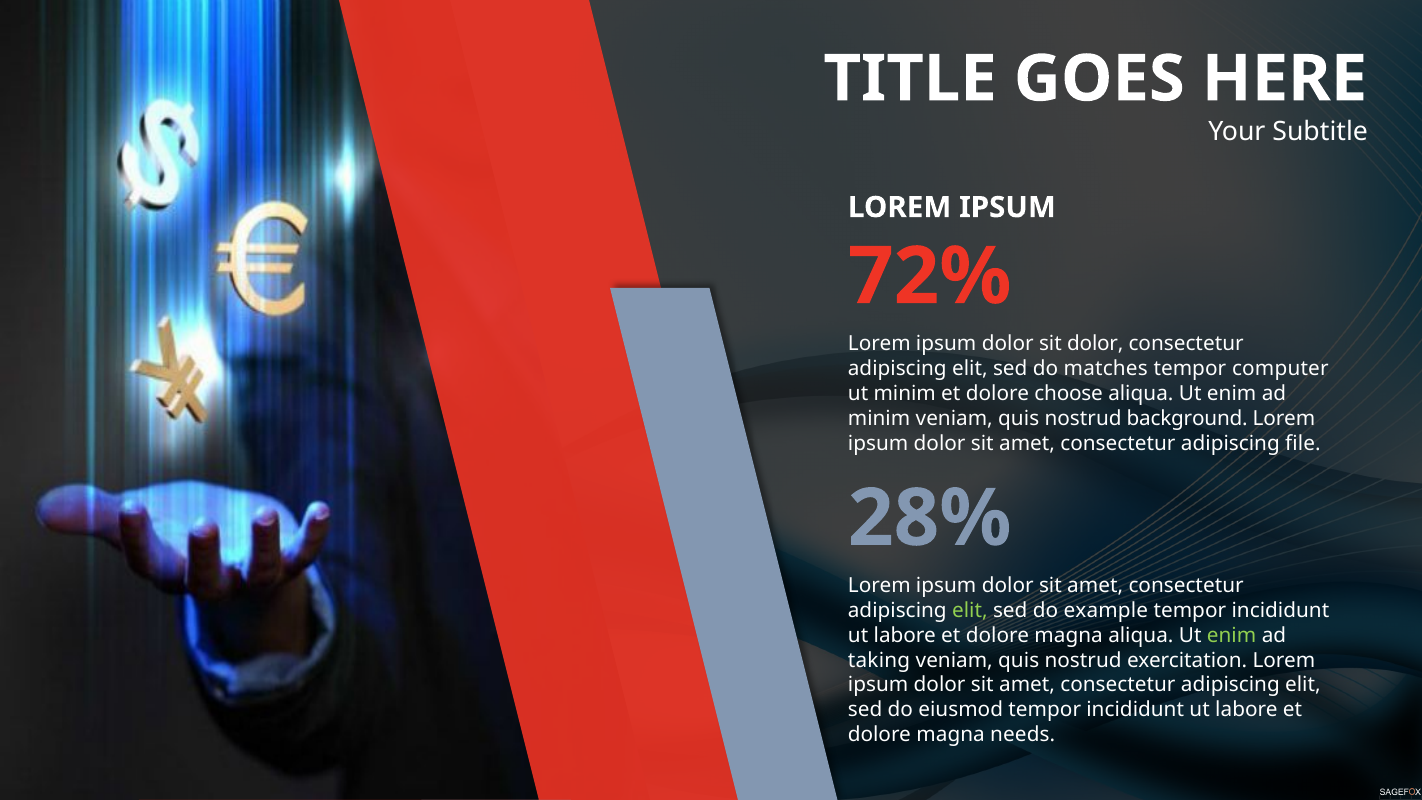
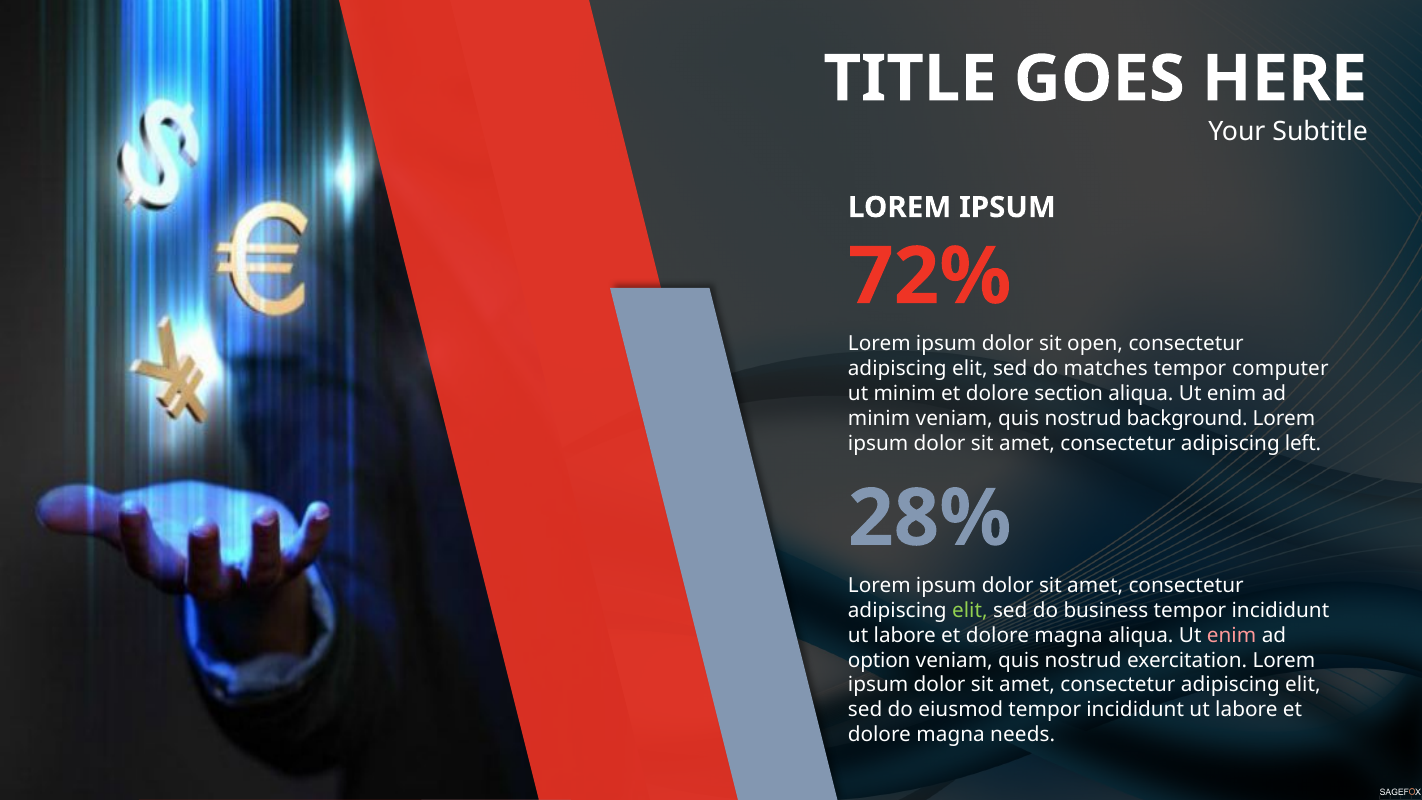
sit dolor: dolor -> open (1095, 344)
choose: choose -> section (1069, 393)
file: file -> left (1303, 443)
example: example -> business (1106, 610)
enim colour: light green -> pink (1232, 635)
taking: taking -> option (879, 660)
